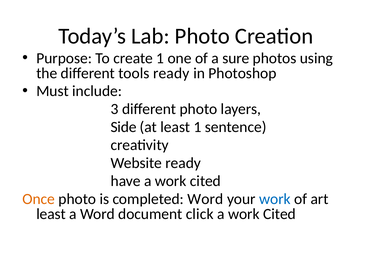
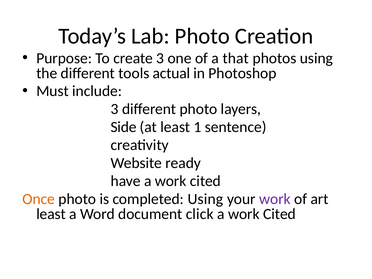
create 1: 1 -> 3 (160, 58)
sure: sure -> that (236, 58)
tools ready: ready -> actual (171, 73)
completed Word: Word -> Using (205, 199)
work colour: blue -> purple (275, 199)
